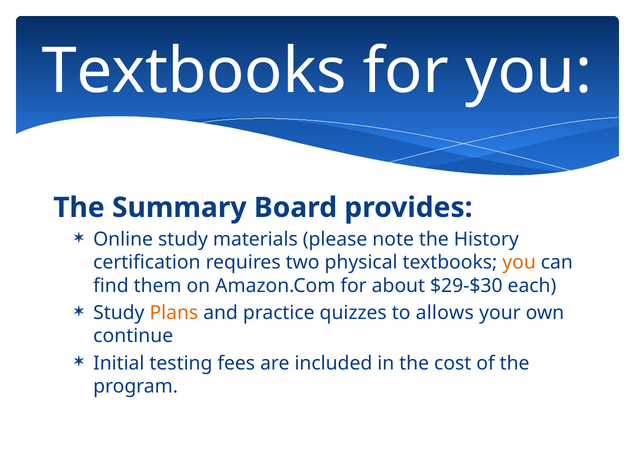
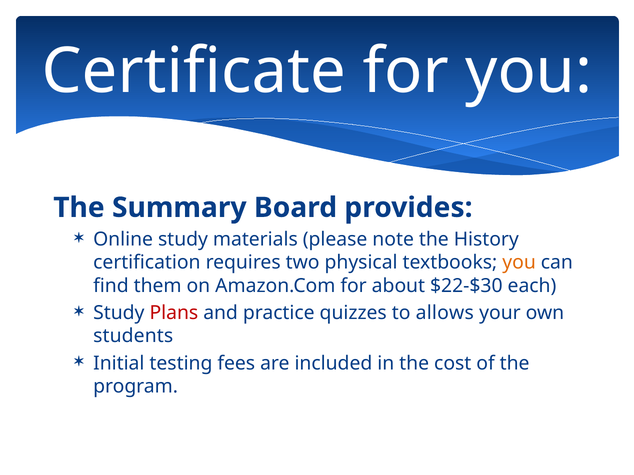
Textbooks: Textbooks -> Certificate (194, 71)
$29-$30: $29-$30 -> $22-$30 (466, 286)
Plans colour: orange -> red (174, 313)
continue: continue -> students (133, 336)
